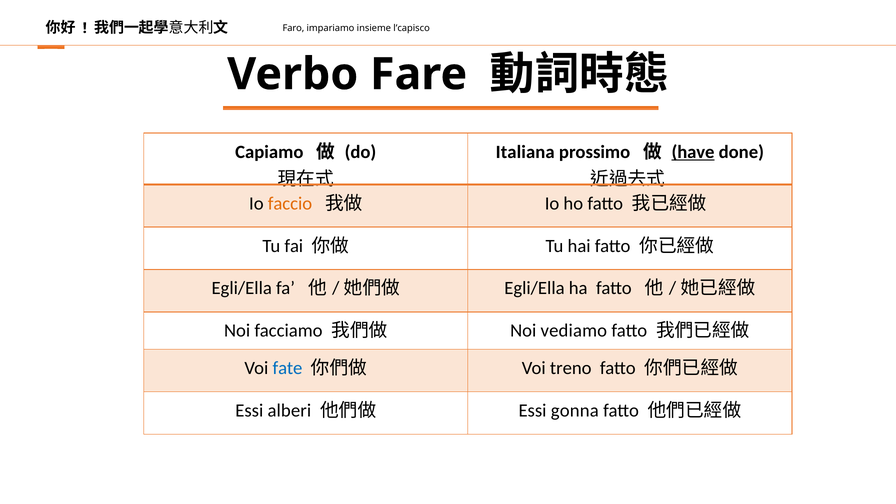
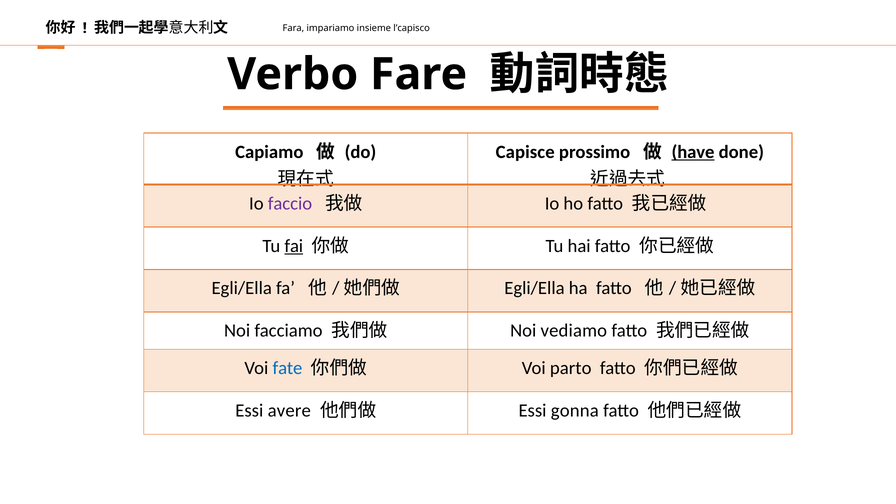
Faro: Faro -> Fara (293, 28)
Italiana: Italiana -> Capisce (525, 152)
faccio colour: orange -> purple (290, 203)
fai underline: none -> present (294, 246)
treno: treno -> parto (571, 368)
alberi: alberi -> avere (289, 411)
